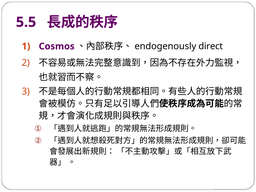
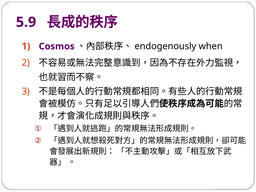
5.5: 5.5 -> 5.9 (26, 22)
direct: direct -> when (211, 46)
